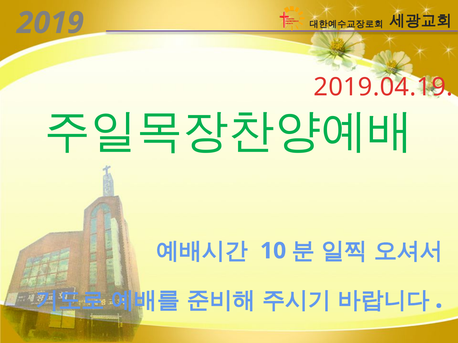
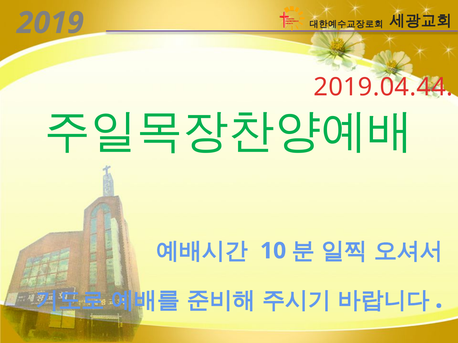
2019.04.19: 2019.04.19 -> 2019.04.44 (383, 87)
